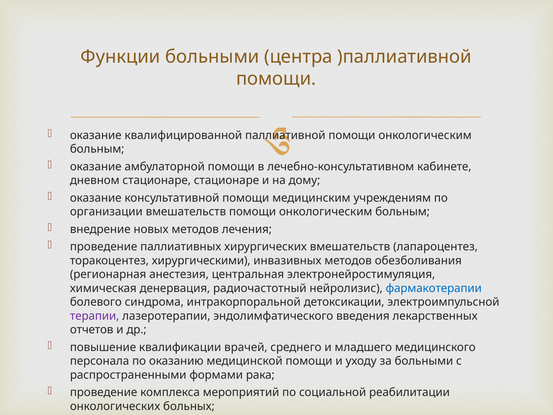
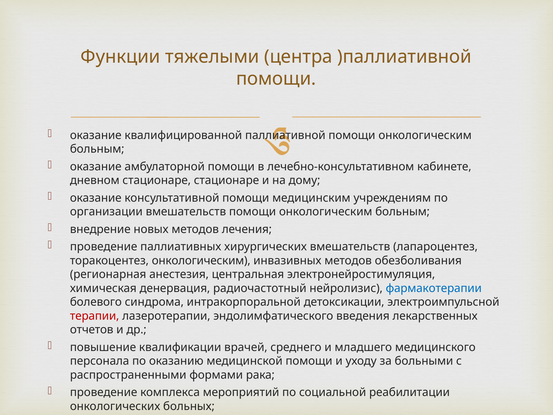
Функции больными: больными -> тяжелыми (212, 57)
торакоцентез хирургическими: хирургическими -> онкологическим (201, 260)
терапии colour: purple -> red (95, 316)
